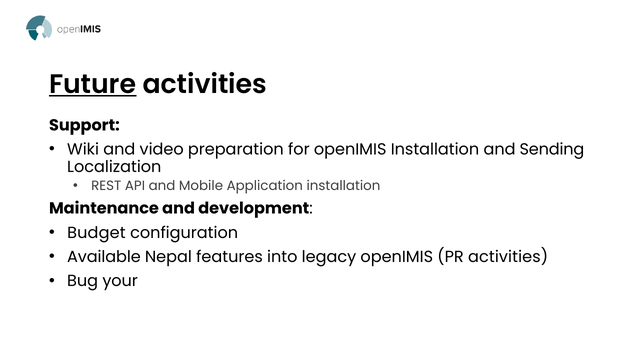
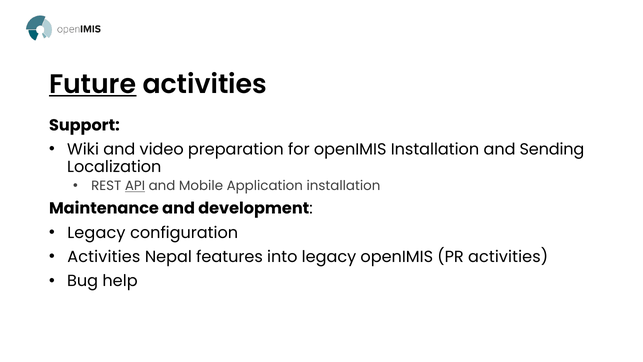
API underline: none -> present (135, 186)
Budget: Budget -> Legacy (96, 232)
Available: Available -> Activities (104, 257)
your: your -> help (120, 281)
